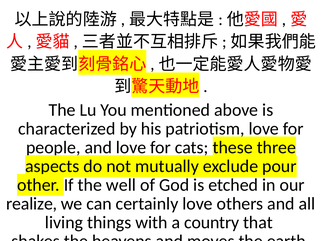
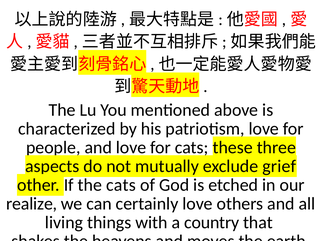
pour: pour -> grief (279, 167)
the well: well -> cats (121, 185)
